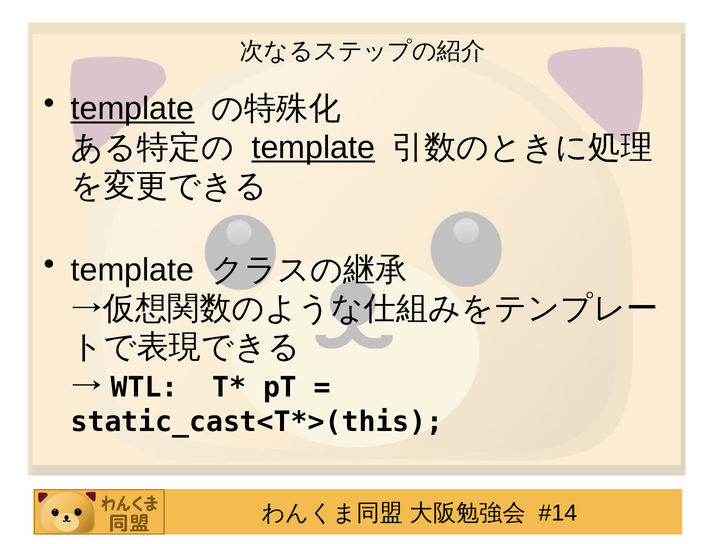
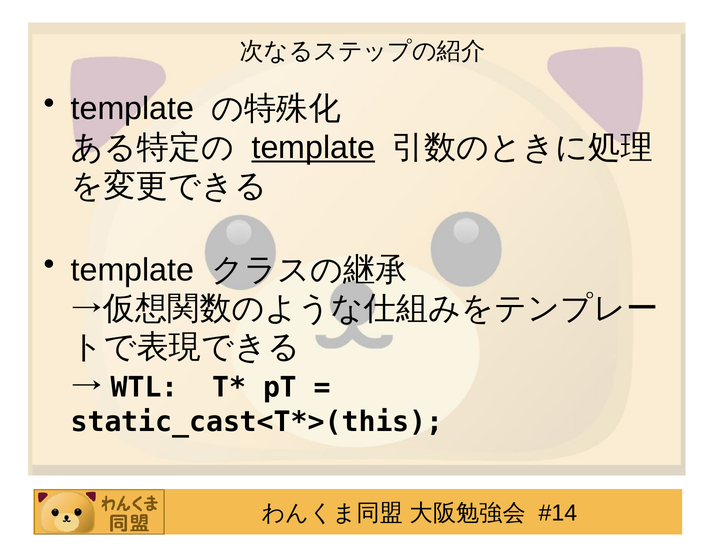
template underline: present -> none (132, 109)
